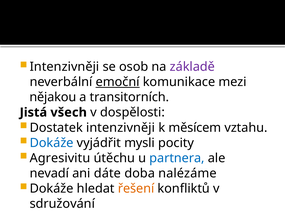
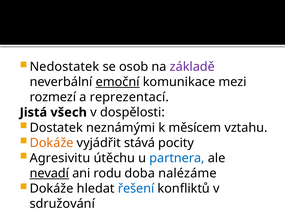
Intenzivněji: Intenzivněji -> Nedostatek (64, 67)
nějakou: nějakou -> rozmezí (53, 97)
transitorních: transitorních -> reprezentací (129, 97)
Dostatek intenzivněji: intenzivněji -> neznámými (121, 127)
Dokáže colour: blue -> orange (52, 143)
mysli: mysli -> stává (140, 143)
nevadí underline: none -> present (49, 173)
dáte: dáte -> rodu (108, 173)
řešení colour: orange -> blue (136, 188)
